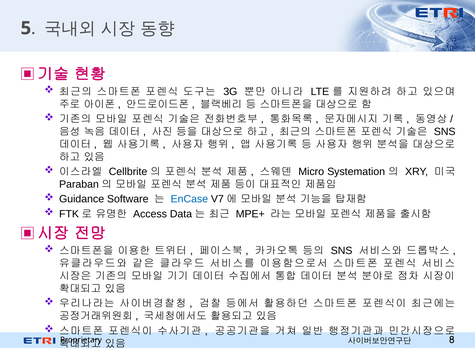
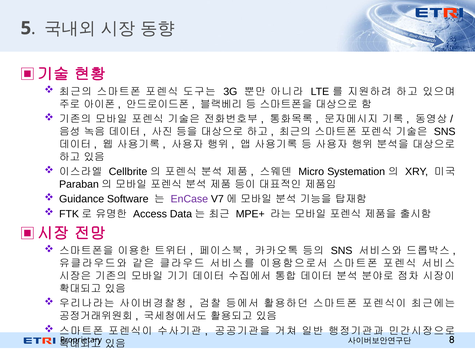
EnCase colour: blue -> purple (189, 199)
